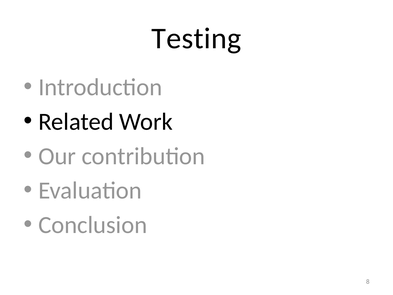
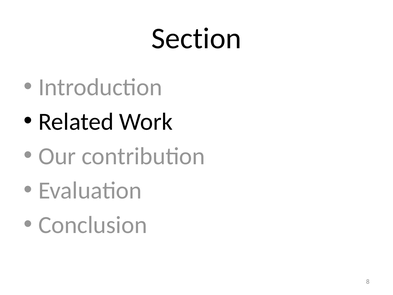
Testing: Testing -> Section (196, 38)
